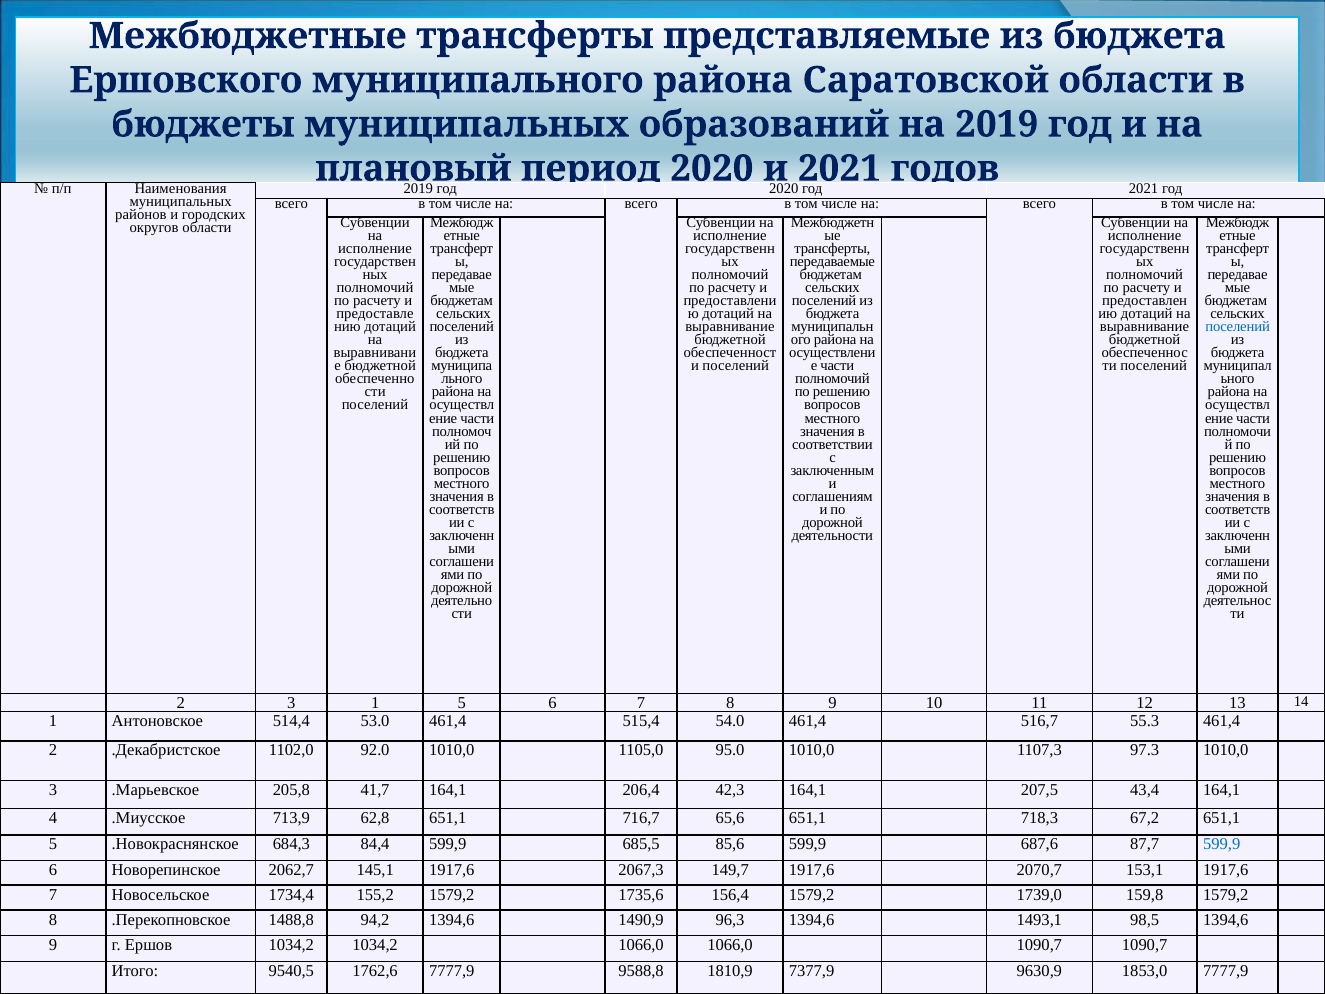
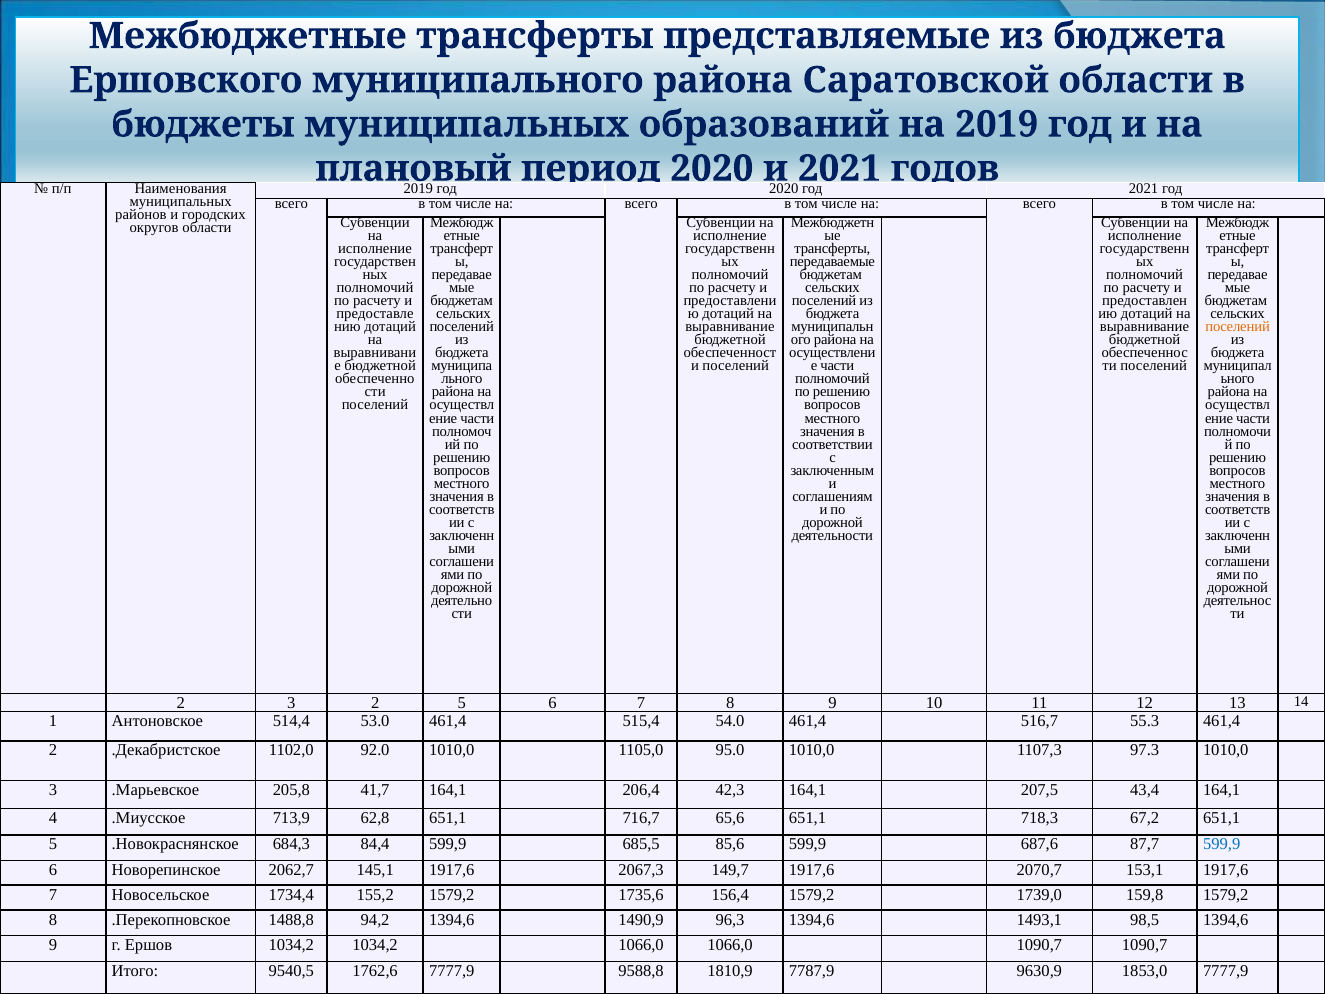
поселений colour: blue -> orange (1238, 327)
3 1: 1 -> 2 (375, 702)
7377,9: 7377,9 -> 7787,9 (812, 970)
